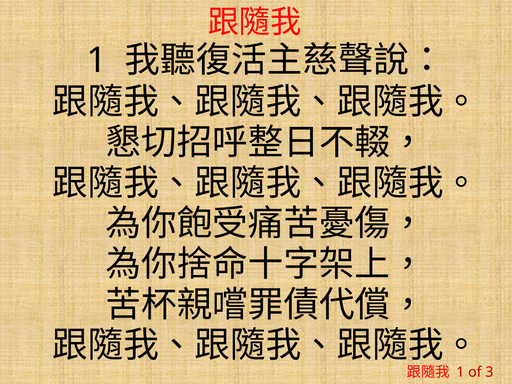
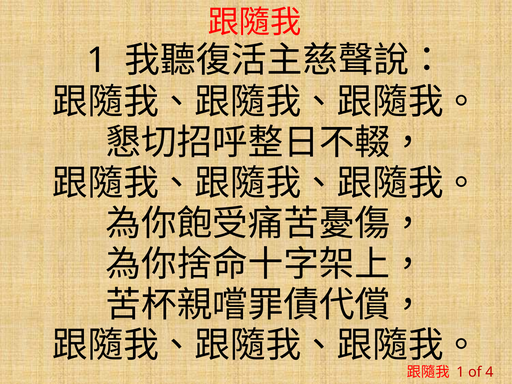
3: 3 -> 4 (489, 372)
